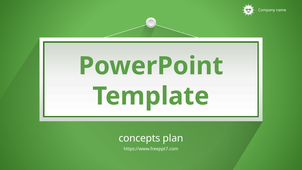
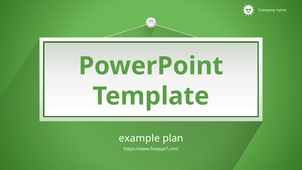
concepts: concepts -> example (139, 138)
